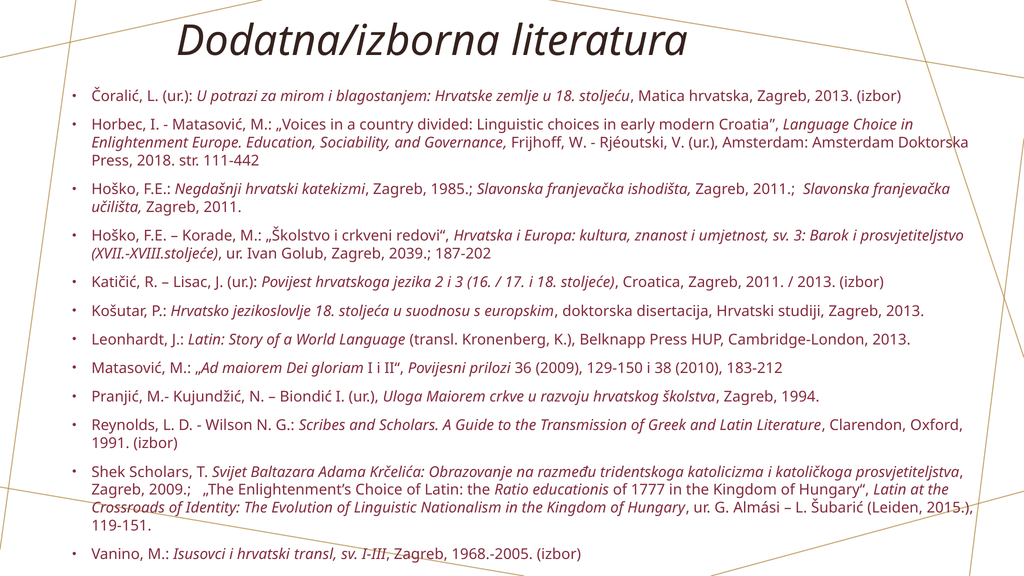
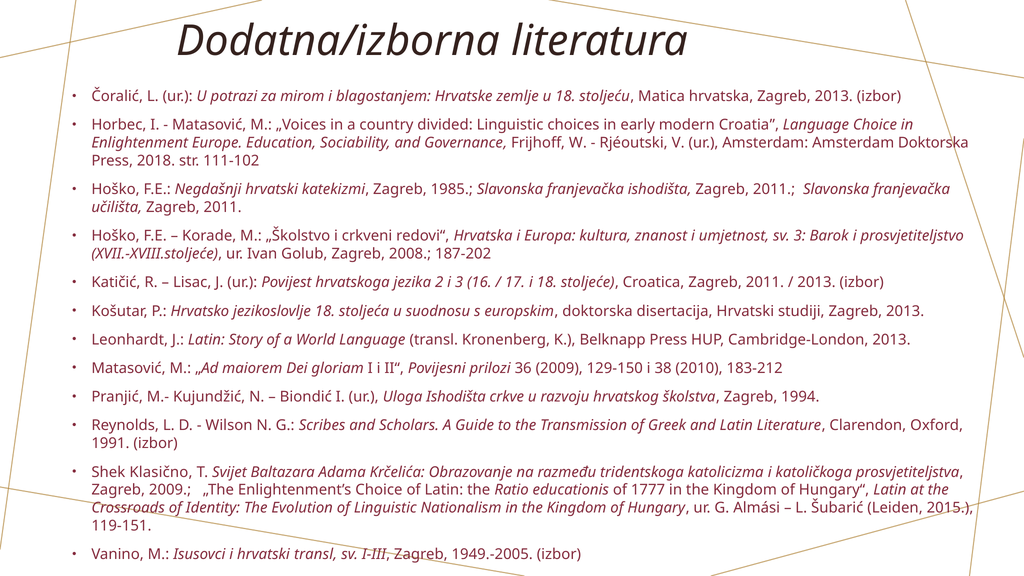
111-442: 111-442 -> 111-102 (231, 161)
2039: 2039 -> 2008 (410, 254)
Uloga Maiorem: Maiorem -> Ishodišta (456, 397)
Shek Scholars: Scholars -> Klasično (161, 472)
1968.-2005: 1968.-2005 -> 1949.-2005 (492, 554)
